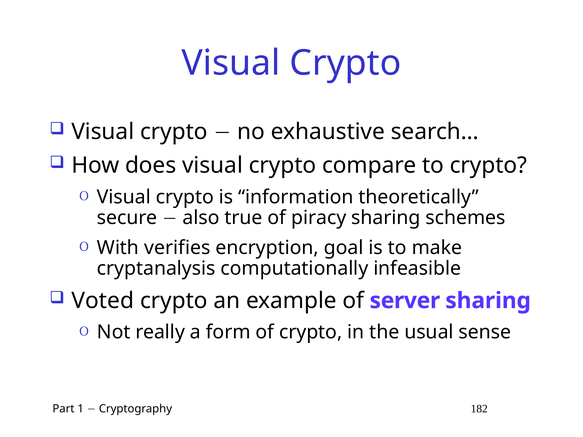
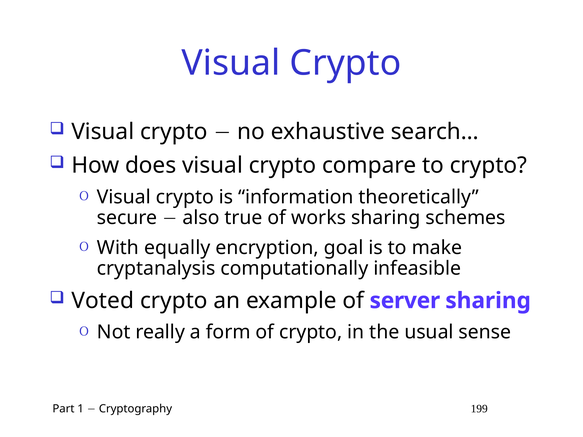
piracy: piracy -> works (319, 218)
verifies: verifies -> equally (177, 248)
182: 182 -> 199 (479, 409)
